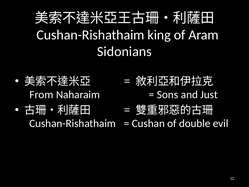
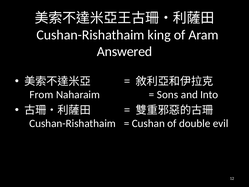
Sidonians: Sidonians -> Answered (125, 51)
Just: Just -> Into (209, 95)
